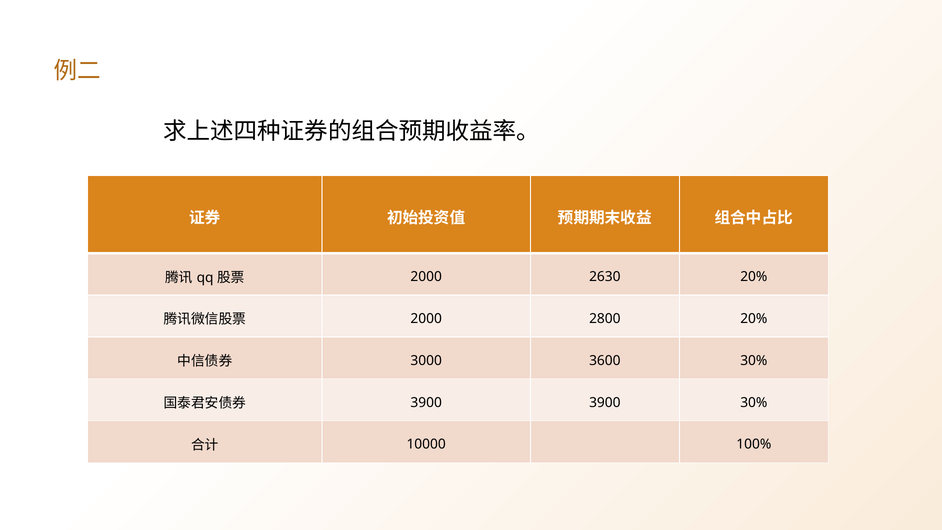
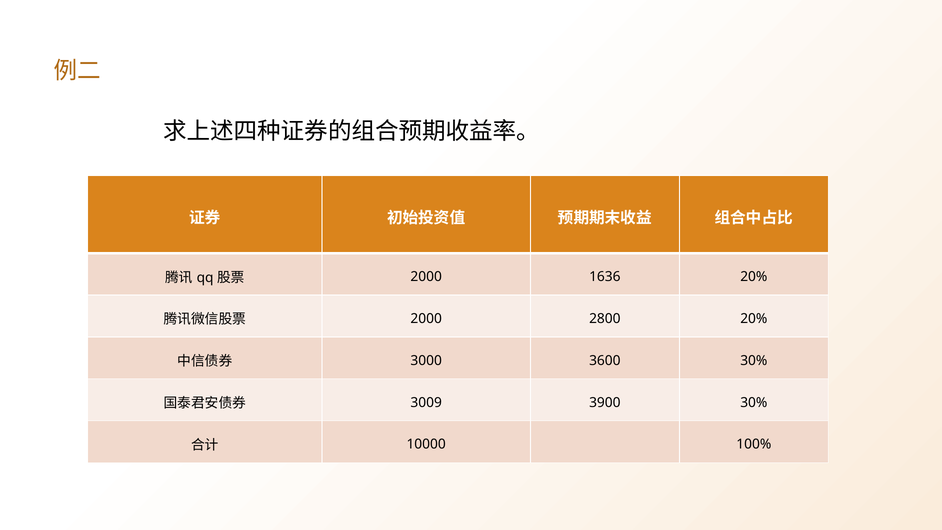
2630: 2630 -> 1636 (605, 277)
3900: 3900 -> 3009 (426, 402)
